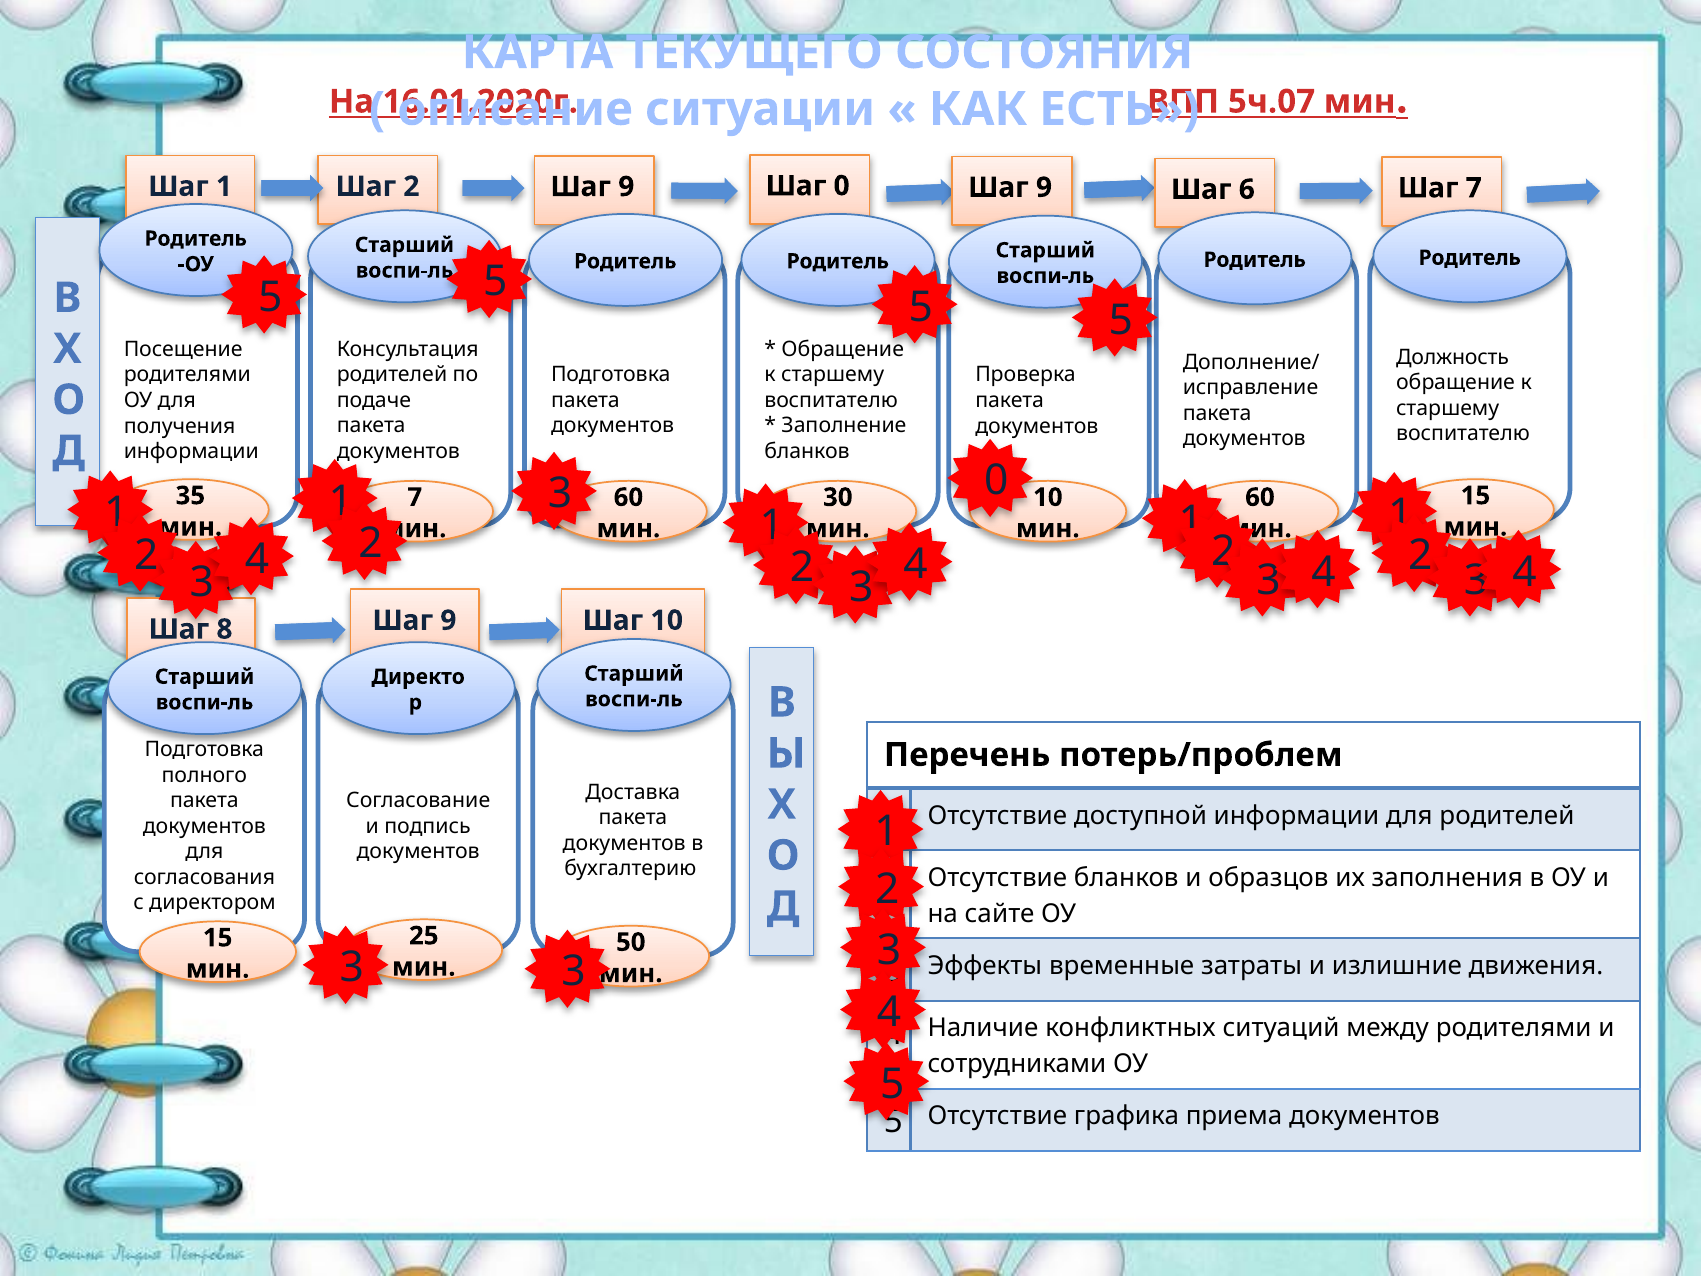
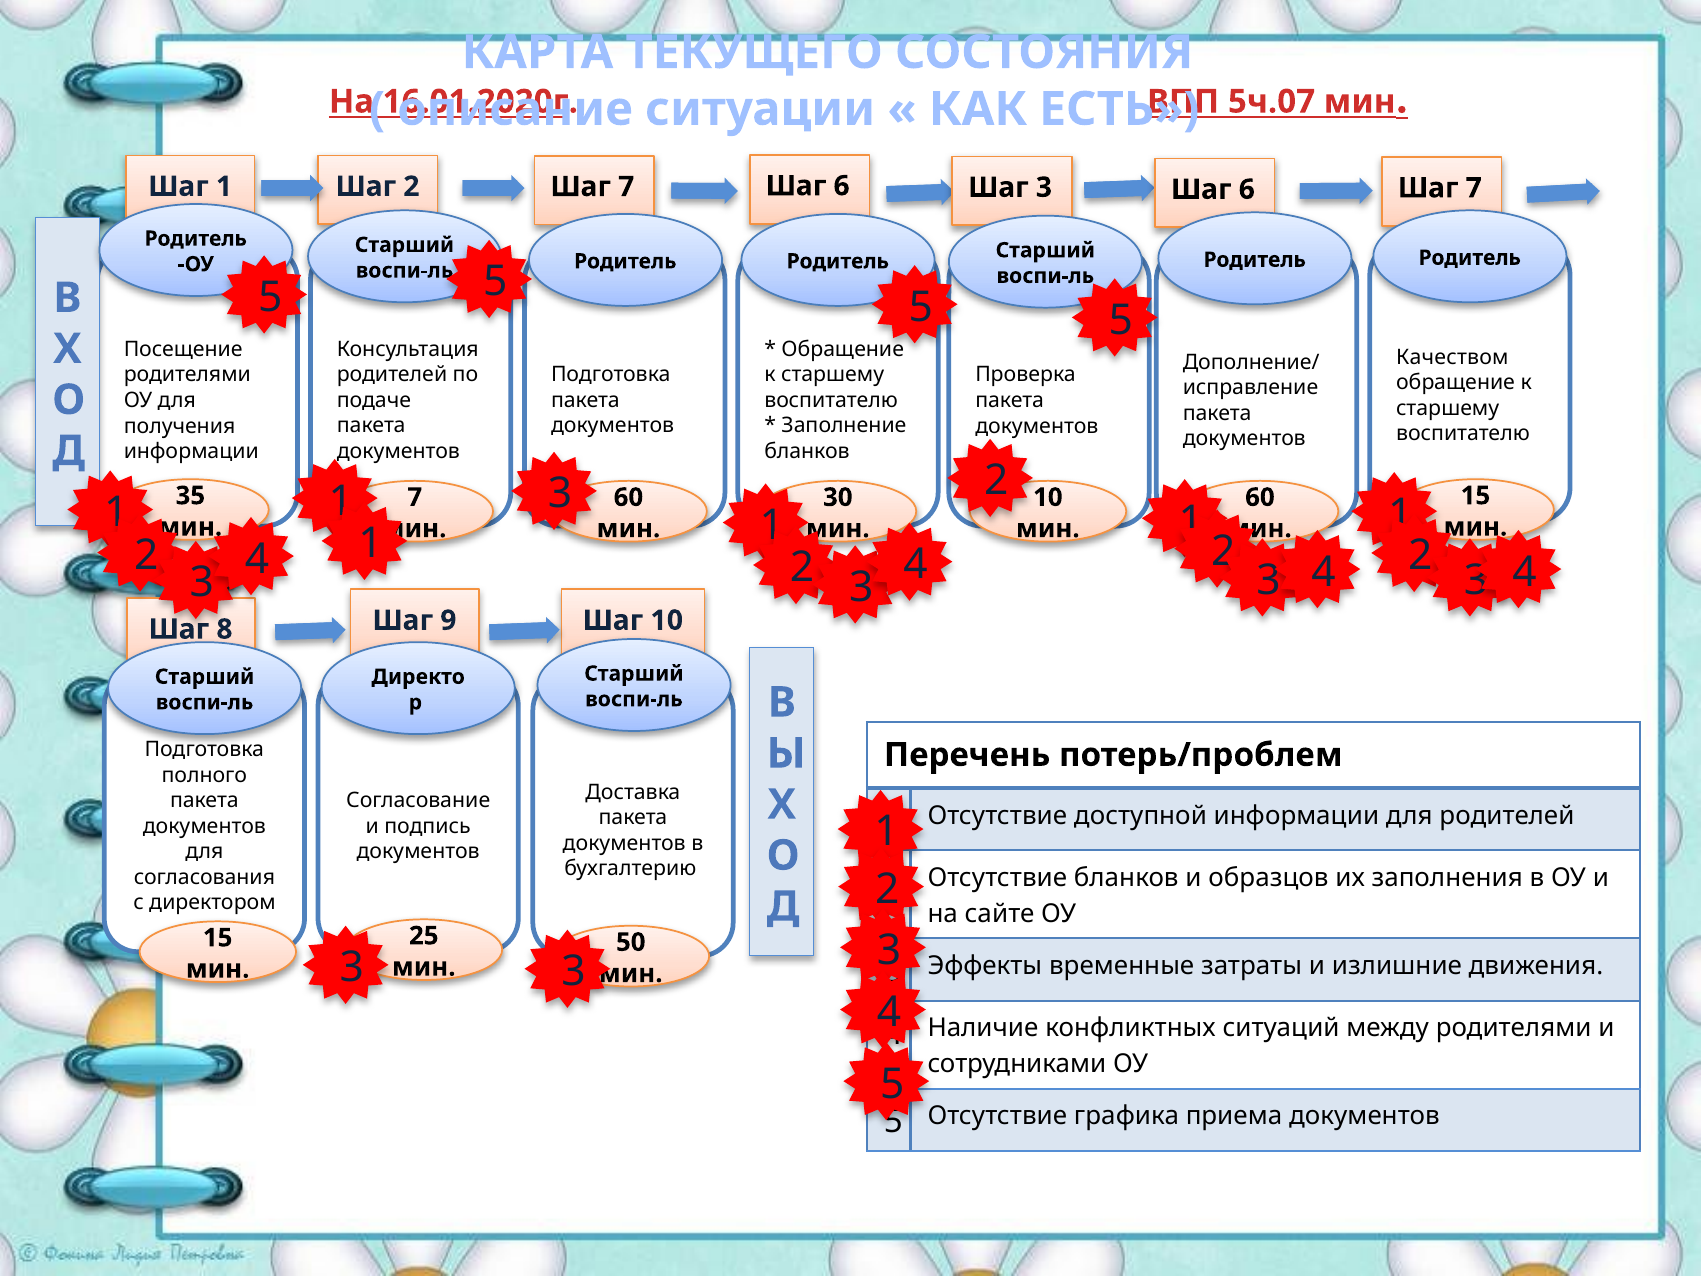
0: 0 -> 6 (842, 186)
9: 9 -> 7 (626, 187)
9: 9 -> 3 (1044, 187)
Должность: Должность -> Качеством (1452, 357)
3 0: 0 -> 2 (996, 481)
2: 2 -> 1 (371, 544)
